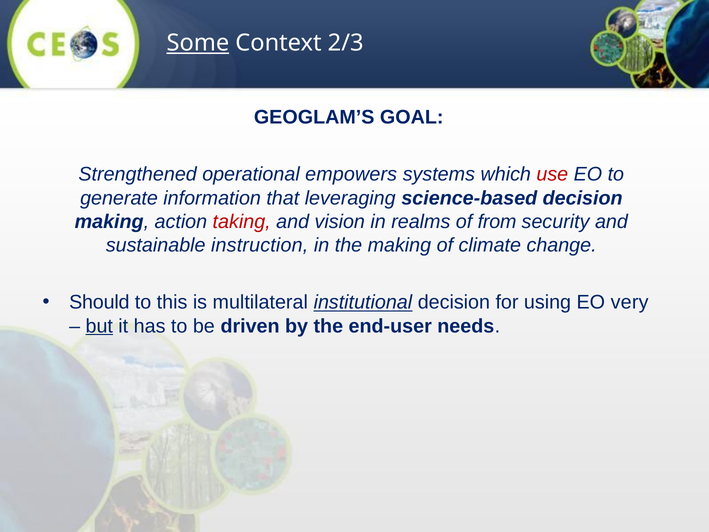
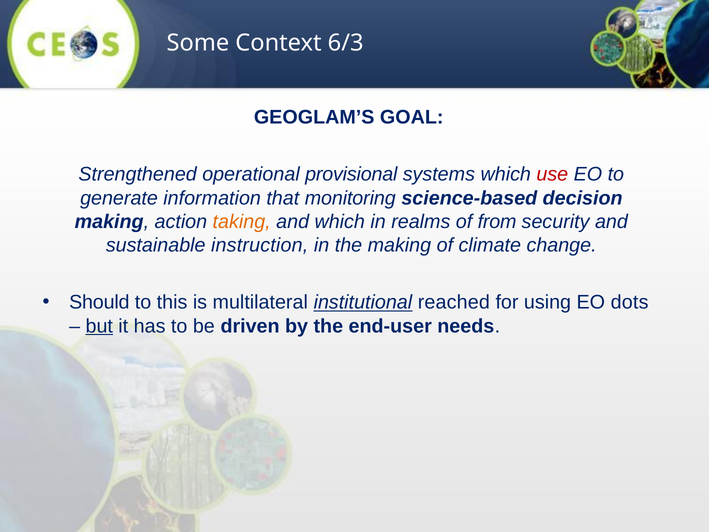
Some underline: present -> none (198, 43)
2/3: 2/3 -> 6/3 (346, 43)
empowers: empowers -> provisional (351, 174)
leveraging: leveraging -> monitoring (350, 198)
taking colour: red -> orange (242, 222)
and vision: vision -> which (340, 222)
institutional decision: decision -> reached (454, 302)
very: very -> dots (630, 302)
